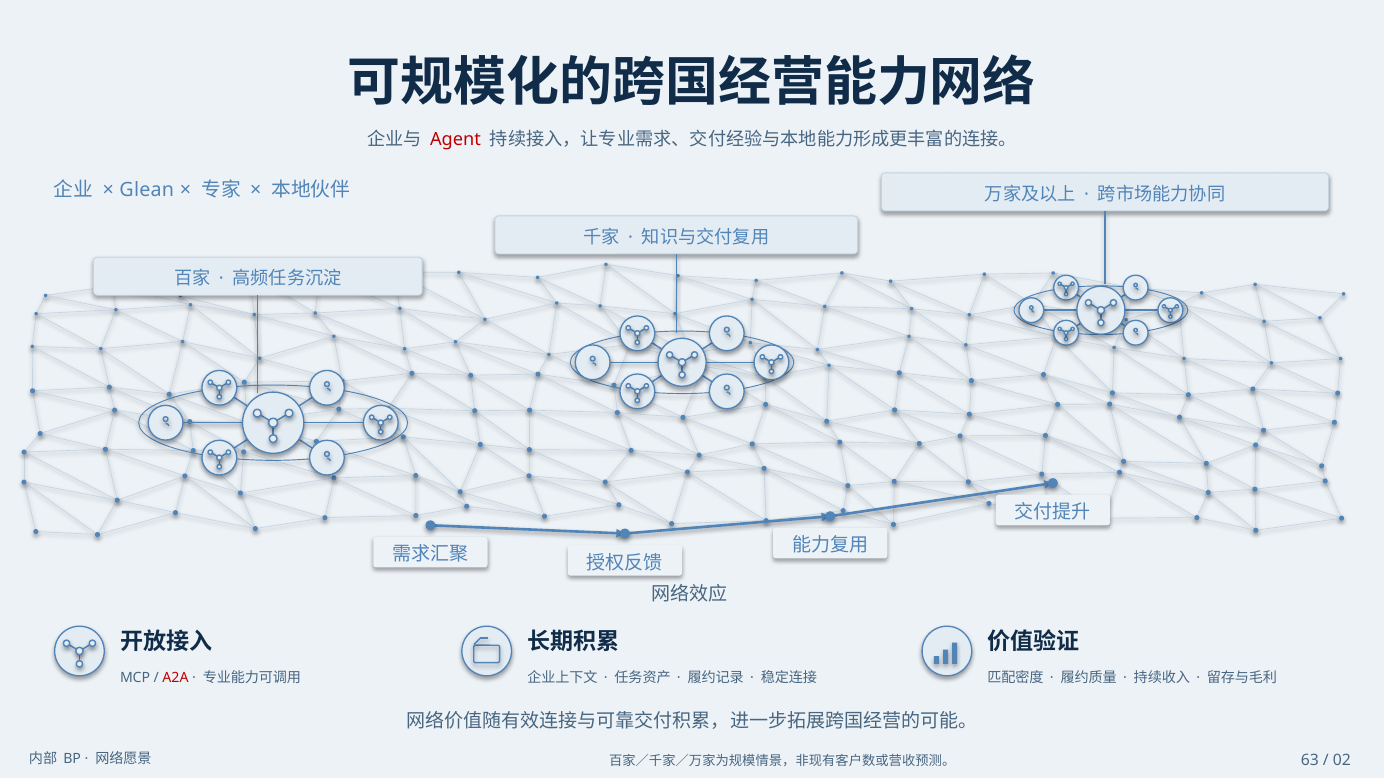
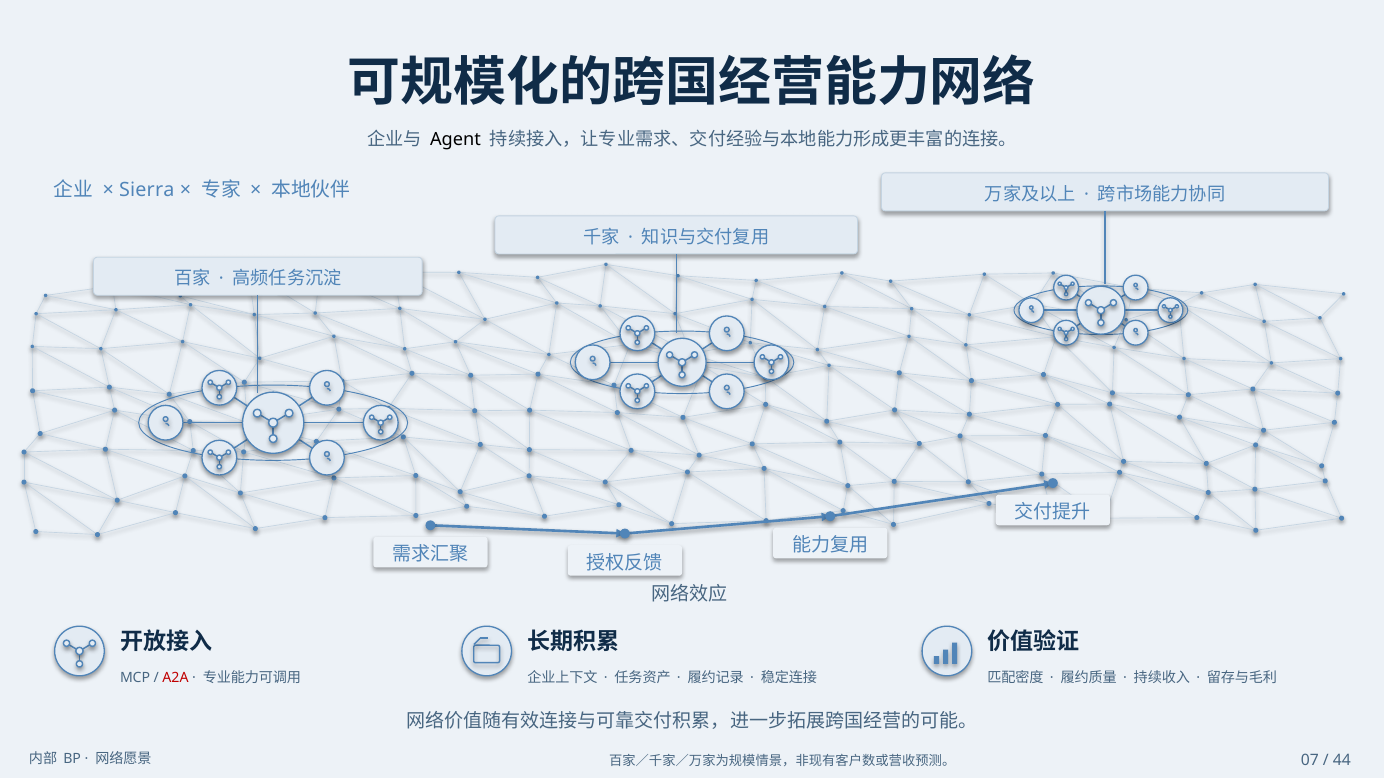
Agent colour: red -> black (456, 140)
Glean: Glean -> Sierra (147, 190)
63: 63 -> 07 (1310, 760)
02: 02 -> 44 (1342, 760)
